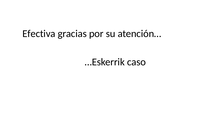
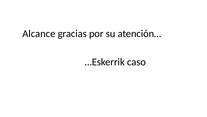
Efectiva: Efectiva -> Alcance (39, 33)
